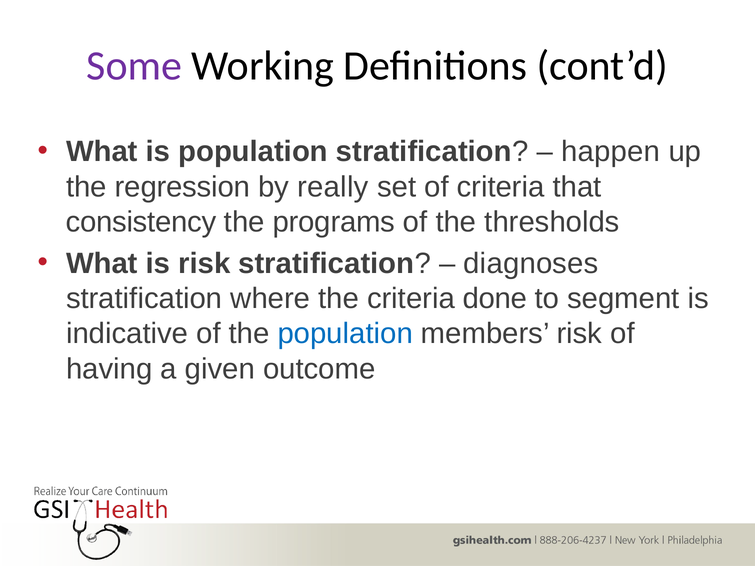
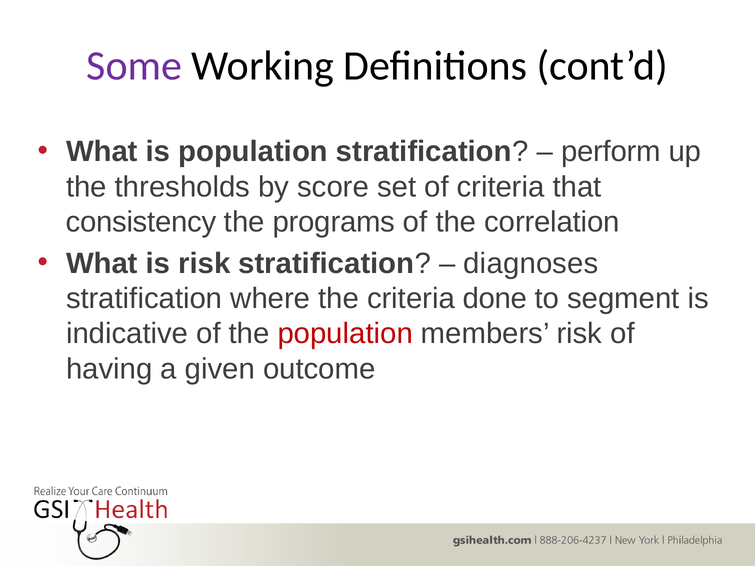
happen: happen -> perform (611, 152)
regression: regression -> thresholds (182, 187)
really: really -> score (333, 187)
thresholds: thresholds -> correlation (552, 222)
population colour: blue -> red (345, 334)
